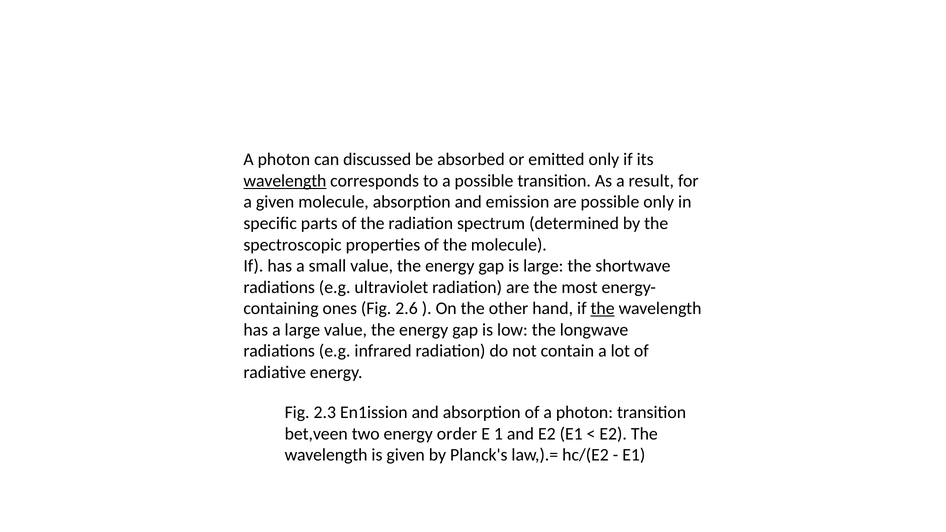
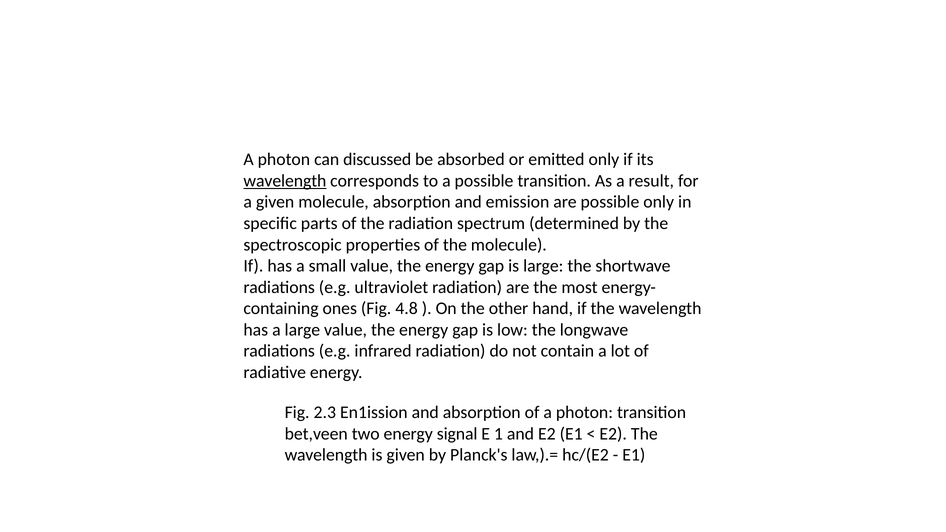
2.6: 2.6 -> 4.8 (407, 309)
the underline: present -> none (603, 309)
order: order -> signal (457, 434)
